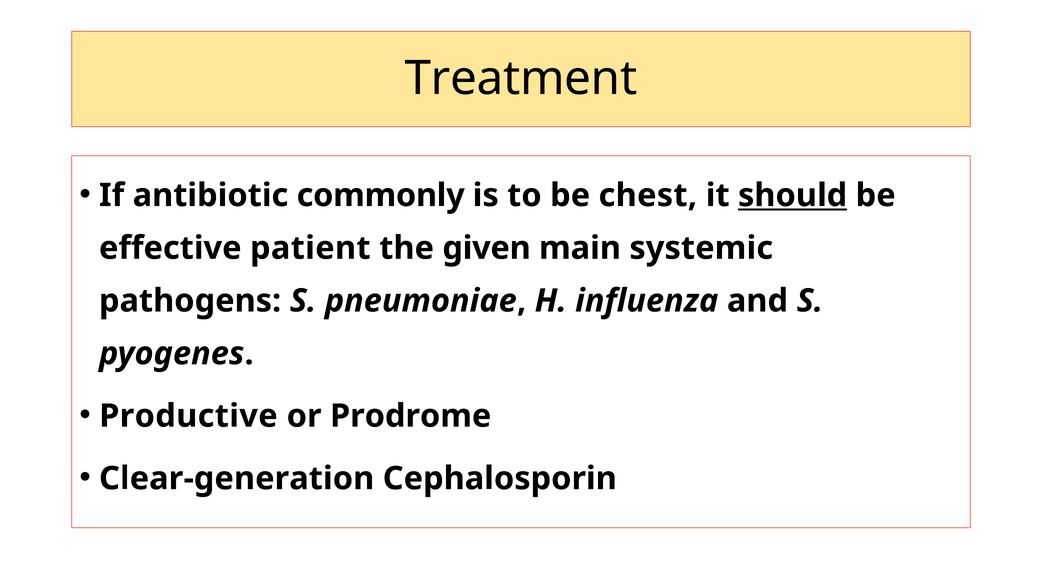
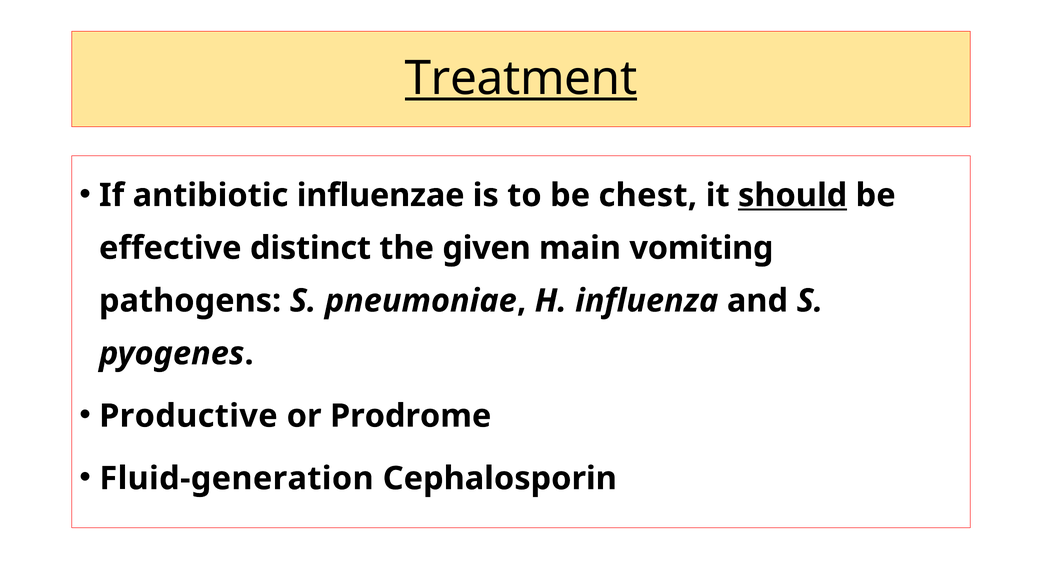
Treatment underline: none -> present (521, 79)
commonly: commonly -> influenzae (381, 195)
patient: patient -> distinct (311, 248)
systemic: systemic -> vomiting (701, 248)
Clear-generation: Clear-generation -> Fluid-generation (236, 479)
